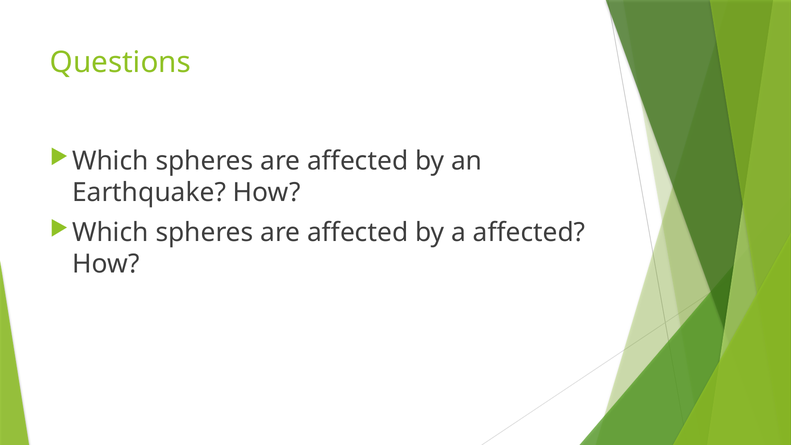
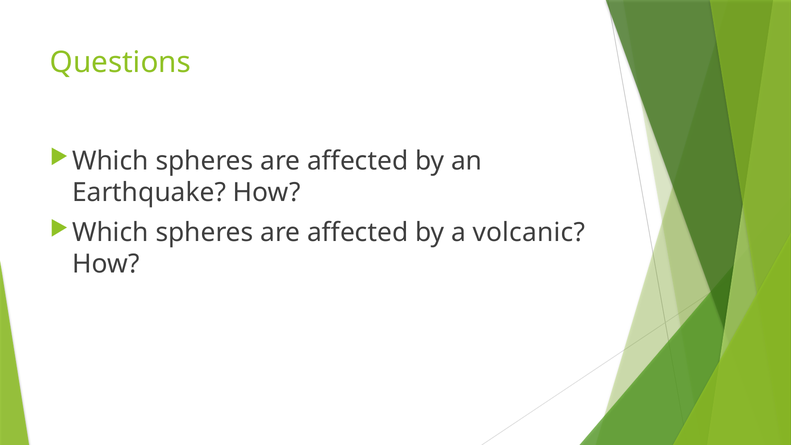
a affected: affected -> volcanic (529, 232)
